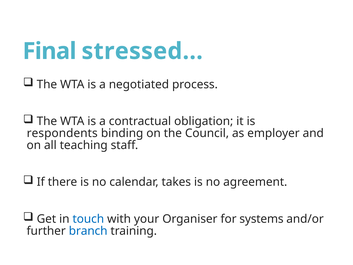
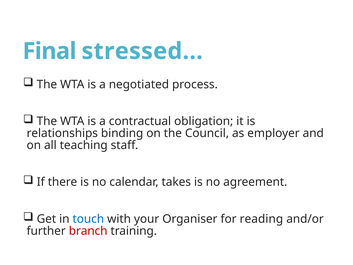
respondents: respondents -> relationships (62, 133)
systems: systems -> reading (261, 219)
branch colour: blue -> red (88, 231)
